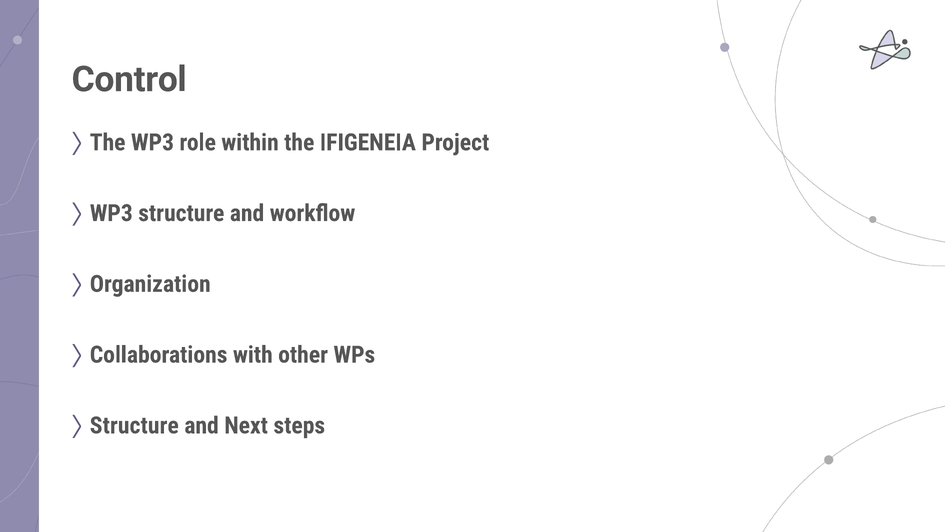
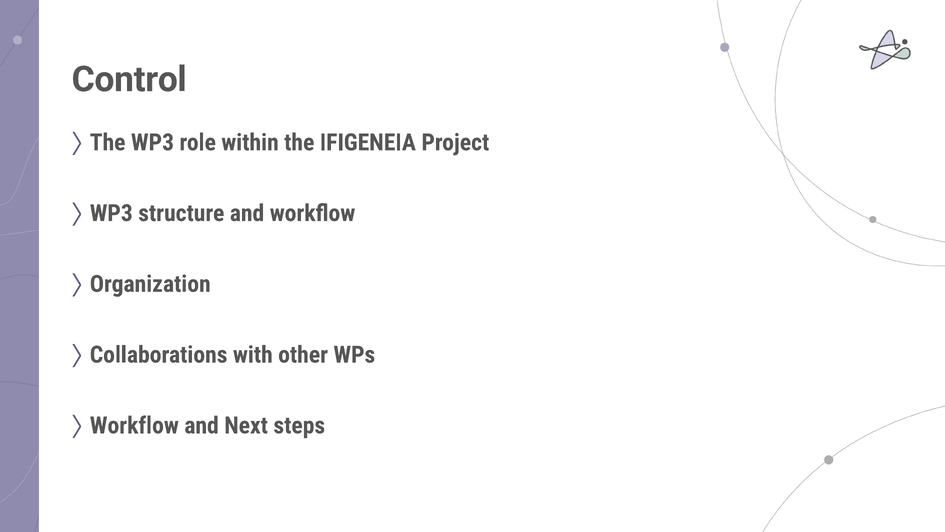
Structure: Structure -> Workflow (134, 425)
